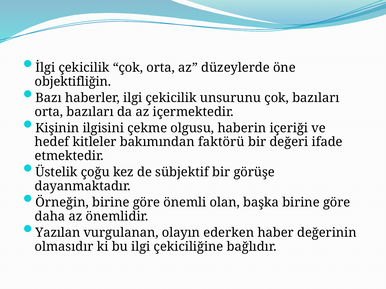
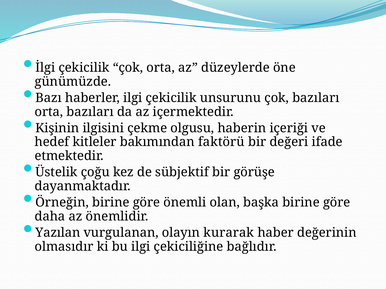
objektifliğin: objektifliğin -> günümüzde (73, 82)
ederken: ederken -> kurarak (229, 233)
